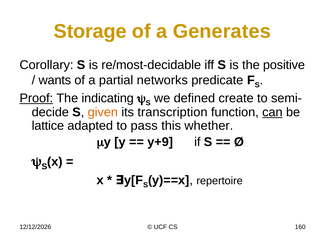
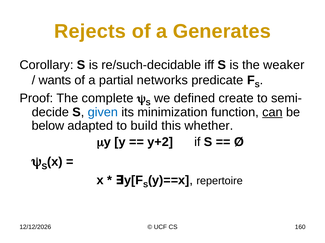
Storage: Storage -> Rejects (90, 31)
re/most-decidable: re/most-decidable -> re/such-decidable (151, 65)
positive: positive -> weaker (284, 65)
Proof underline: present -> none (36, 98)
indicating: indicating -> complete (108, 98)
given colour: orange -> blue (103, 113)
transcription: transcription -> minimization (173, 113)
lattice: lattice -> below (48, 126)
pass: pass -> build (144, 126)
y+9: y+9 -> y+2 (160, 142)
